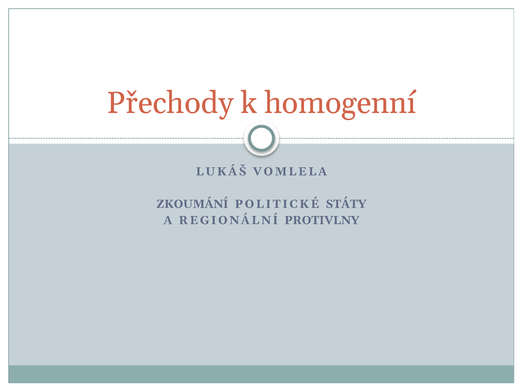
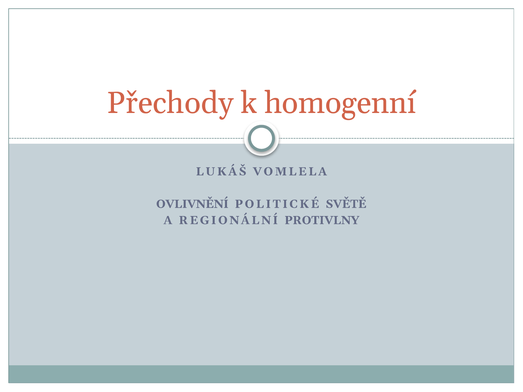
ZKOUMÁNÍ: ZKOUMÁNÍ -> OVLIVNĚNÍ (192, 204)
STÁTY: STÁTY -> SVĚTĚ (346, 204)
